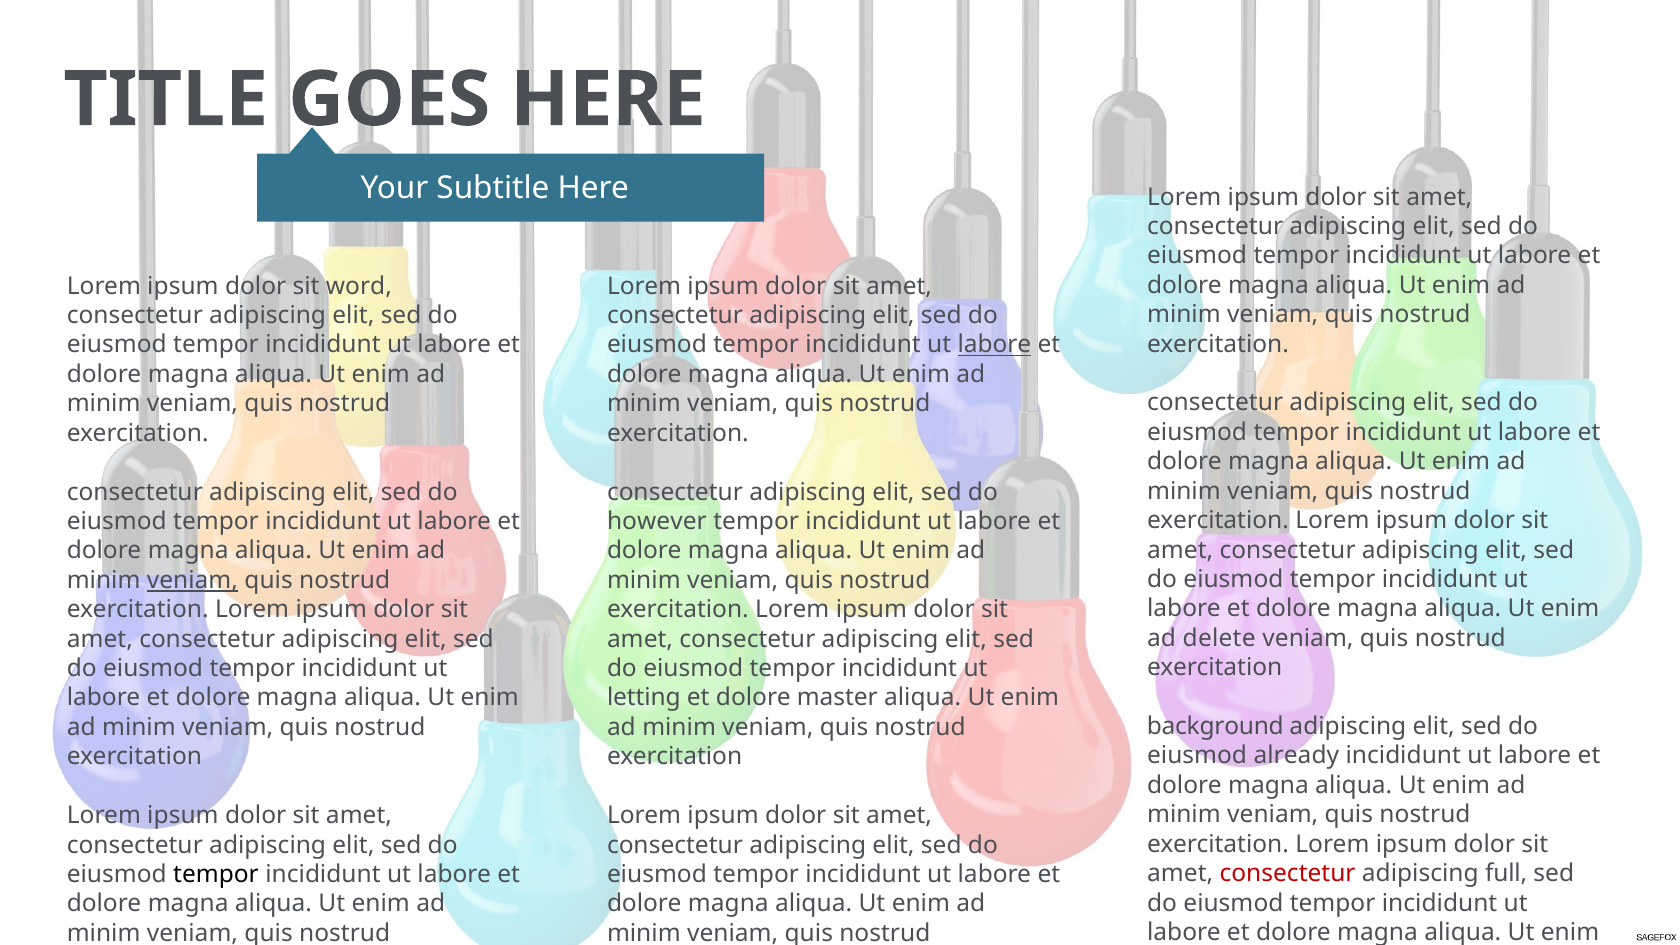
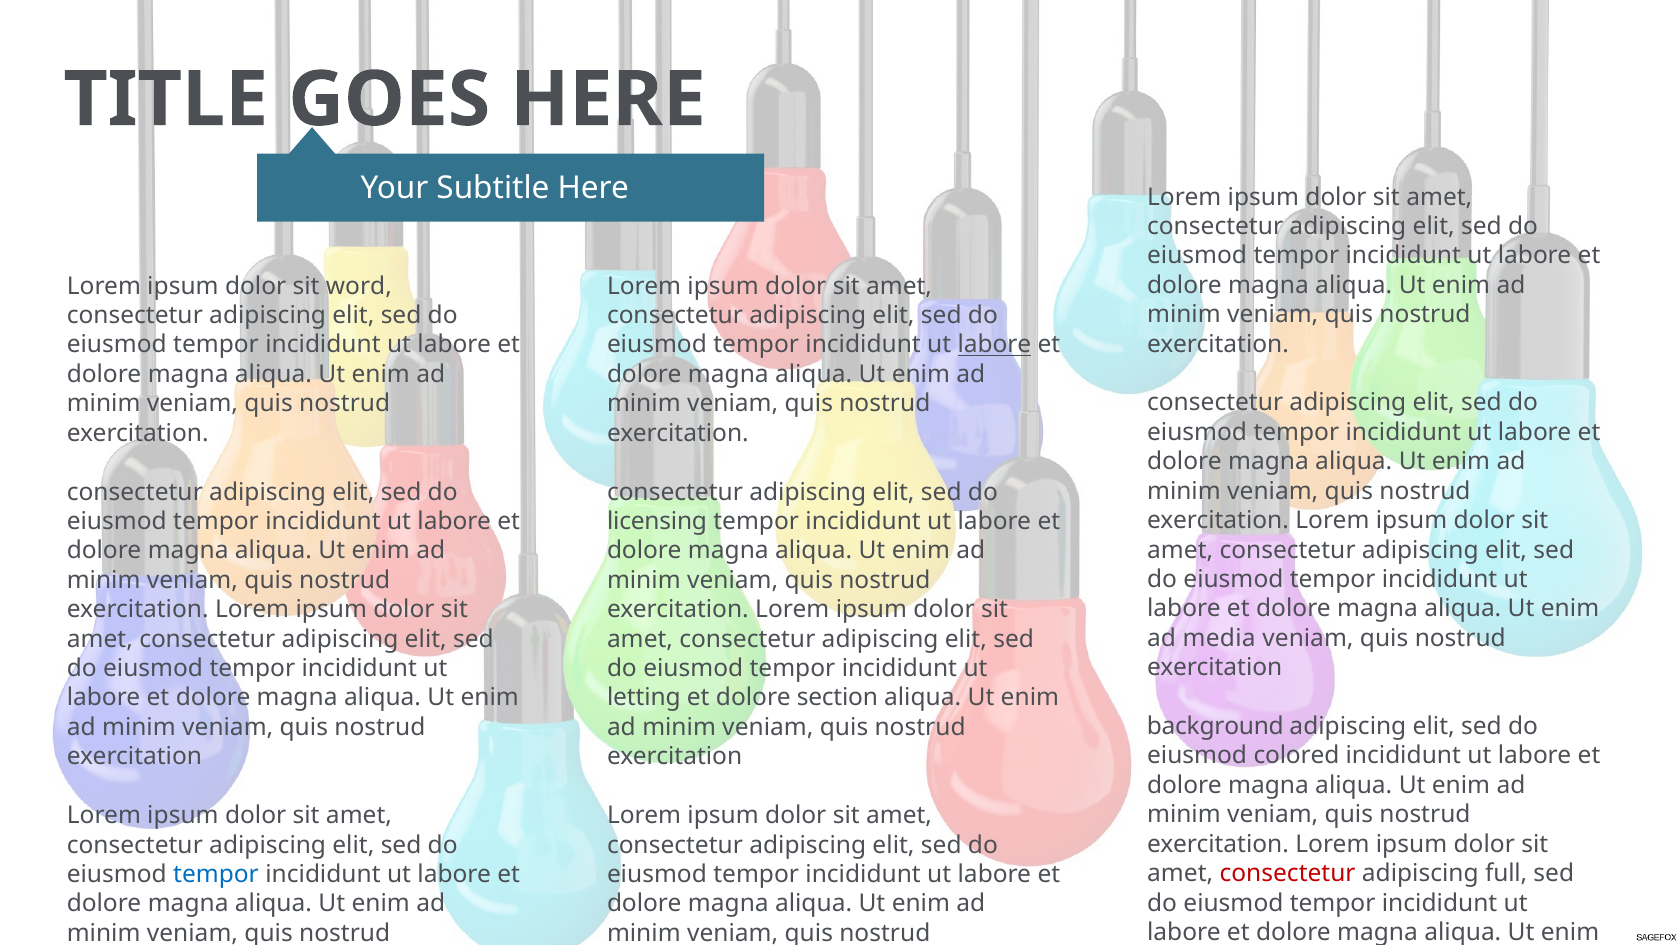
however: however -> licensing (657, 521)
veniam underline: present -> none (192, 580)
delete: delete -> media (1219, 638)
master: master -> section (837, 698)
already: already -> colored (1296, 756)
tempor colour: black -> blue (216, 874)
